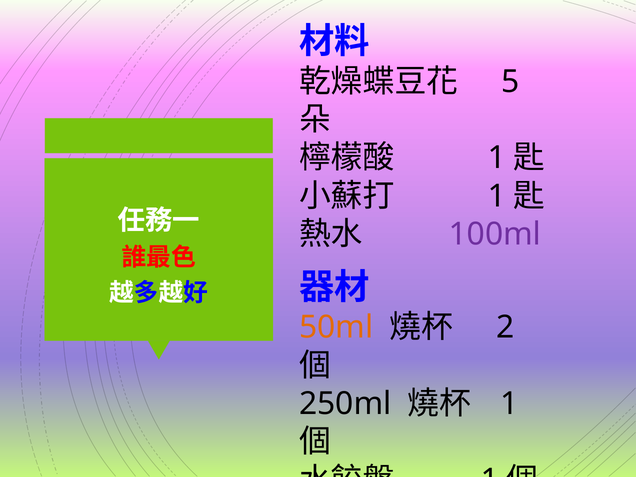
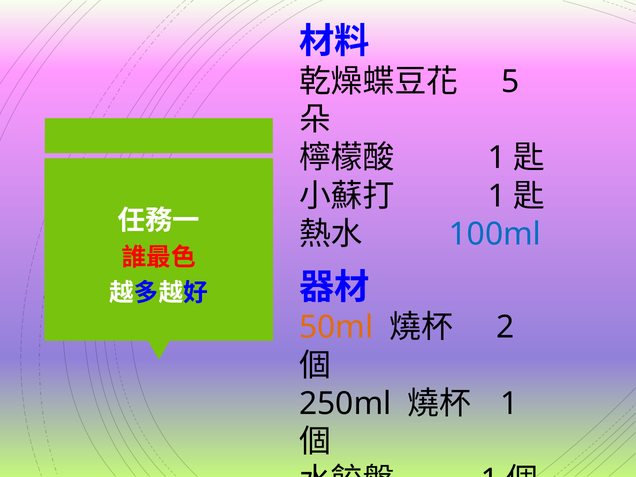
100ml colour: purple -> blue (495, 234)
